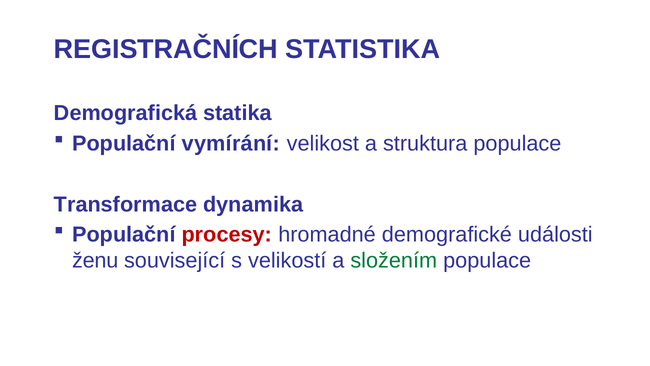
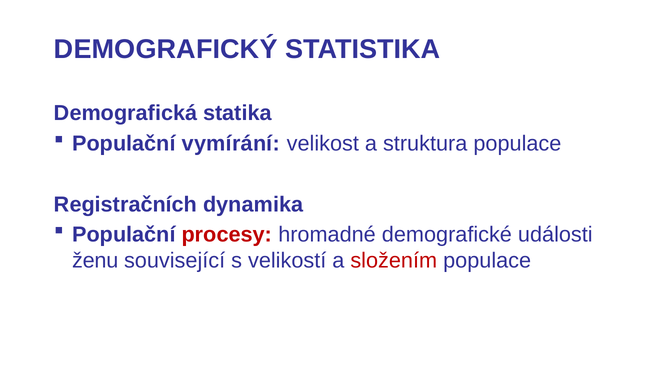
REGISTRAČNÍCH: REGISTRAČNÍCH -> DEMOGRAFICKÝ (166, 49)
Transformace: Transformace -> Registračních (126, 204)
složením colour: green -> red (394, 261)
